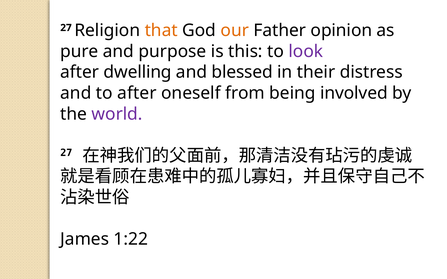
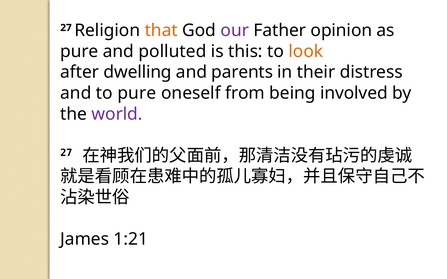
our colour: orange -> purple (235, 31)
purpose: purpose -> polluted (172, 51)
look colour: purple -> orange (306, 51)
blessed: blessed -> parents (242, 72)
to after: after -> pure (137, 93)
1:22: 1:22 -> 1:21 (131, 239)
